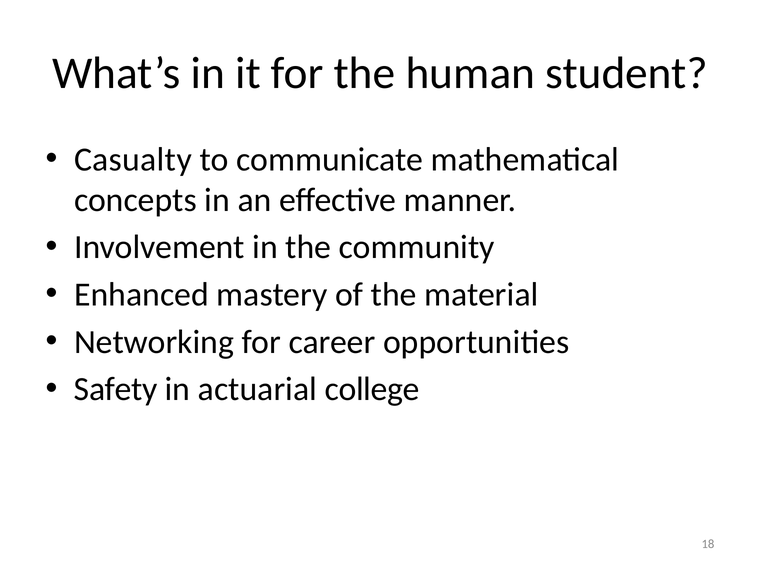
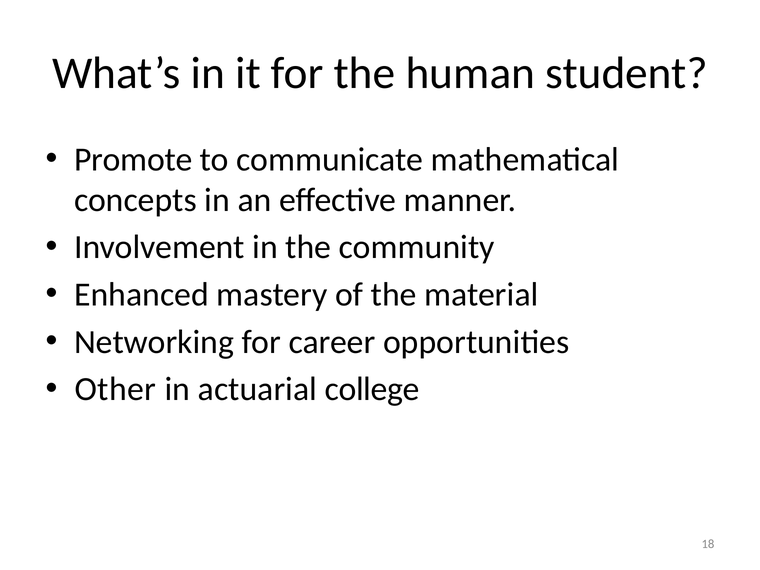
Casualty: Casualty -> Promote (133, 159)
Safety: Safety -> Other (115, 389)
